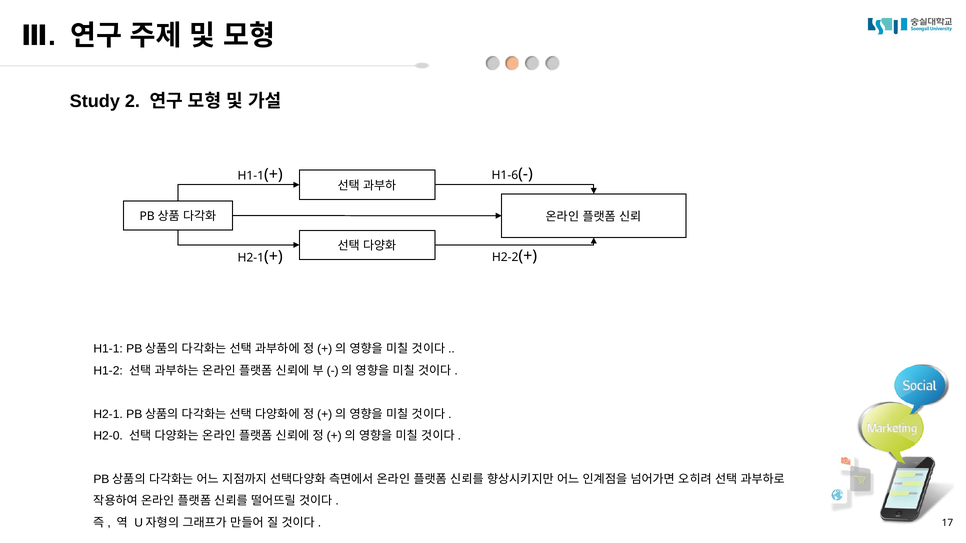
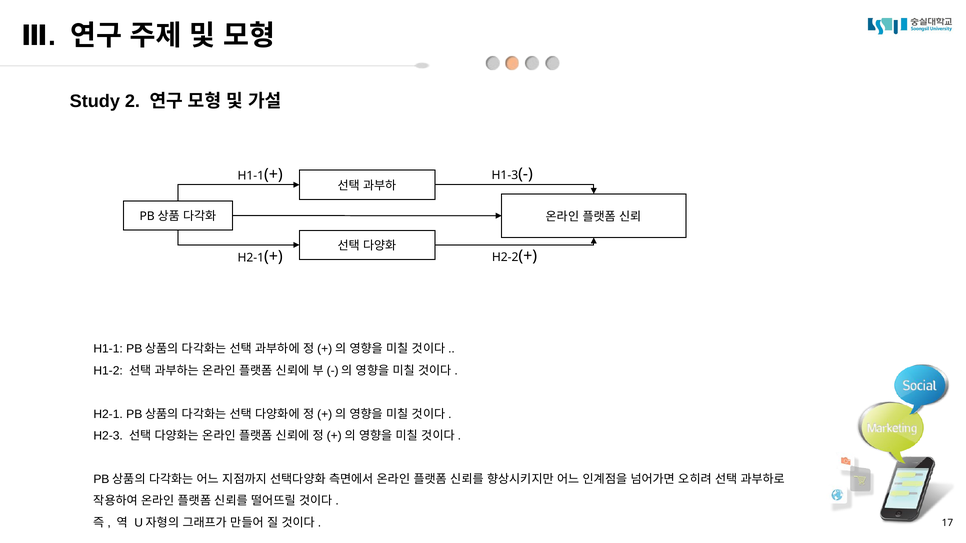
H1-6: H1-6 -> H1-3 (505, 175)
H2-0: H2-0 -> H2-3 (108, 436)
